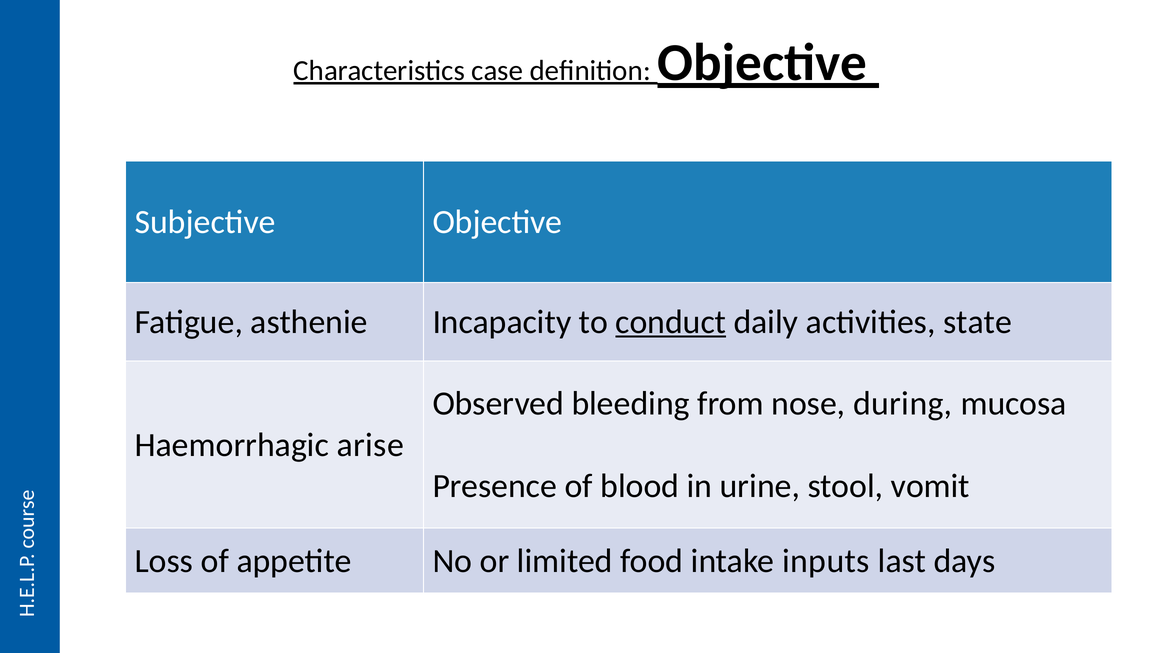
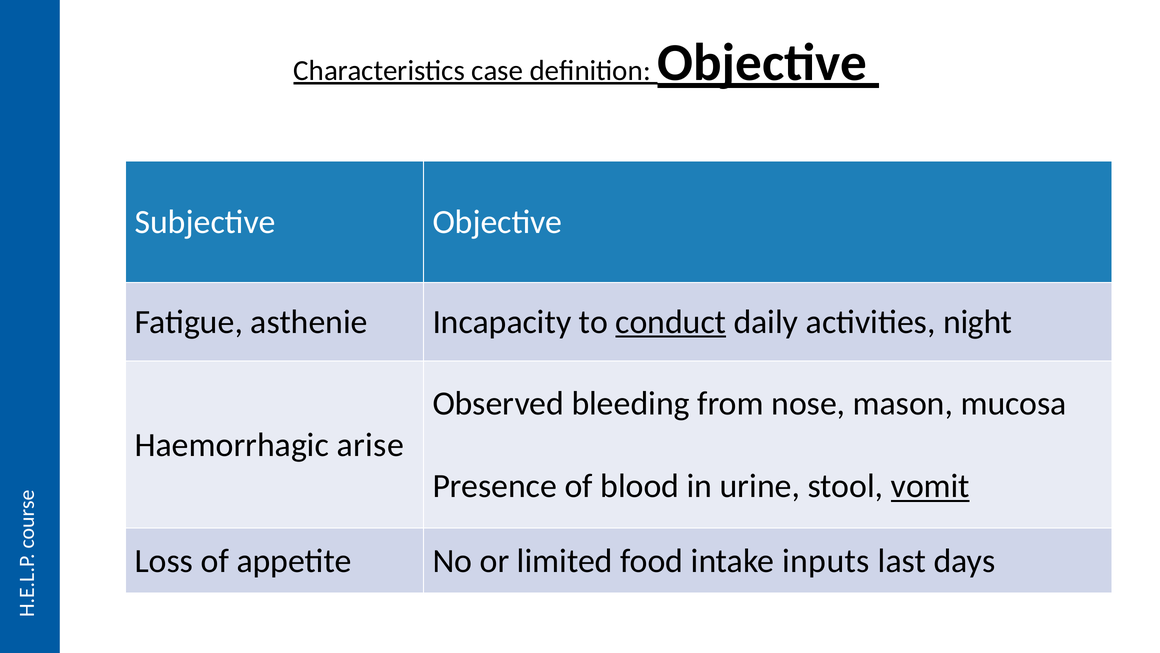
state: state -> night (978, 322)
during: during -> mason (903, 403)
vomit underline: none -> present (930, 486)
